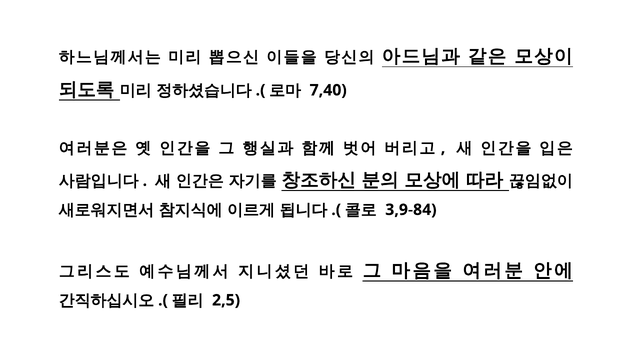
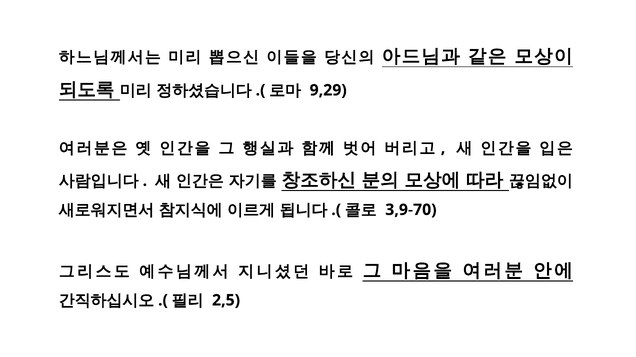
7,40: 7,40 -> 9,29 (328, 90)
3,9-84: 3,9-84 -> 3,9-70 (411, 210)
